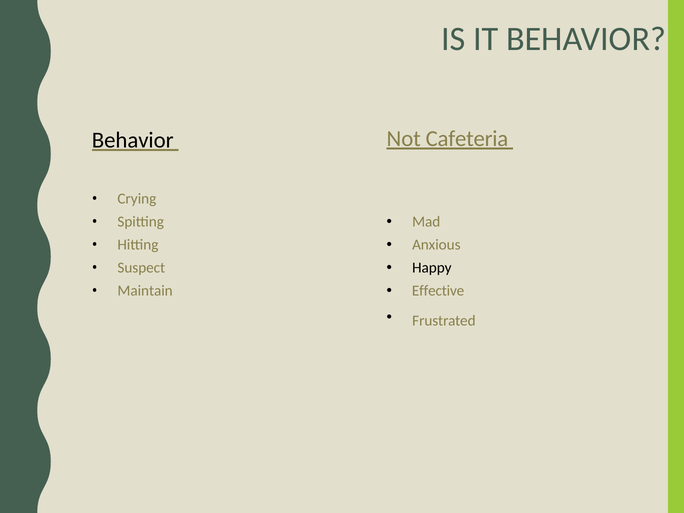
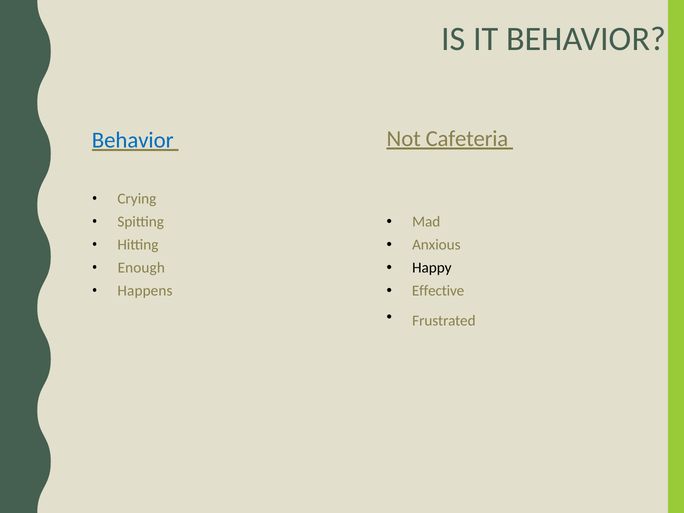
Behavior colour: black -> blue (133, 140)
Suspect: Suspect -> Enough (141, 268)
Maintain: Maintain -> Happens (145, 291)
